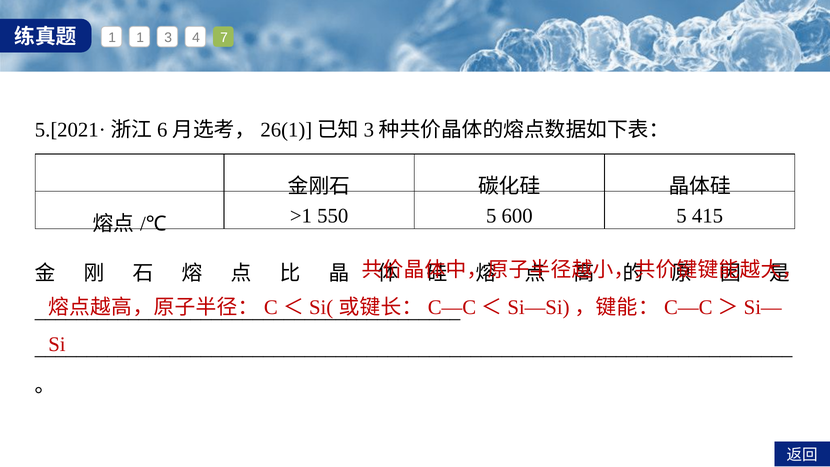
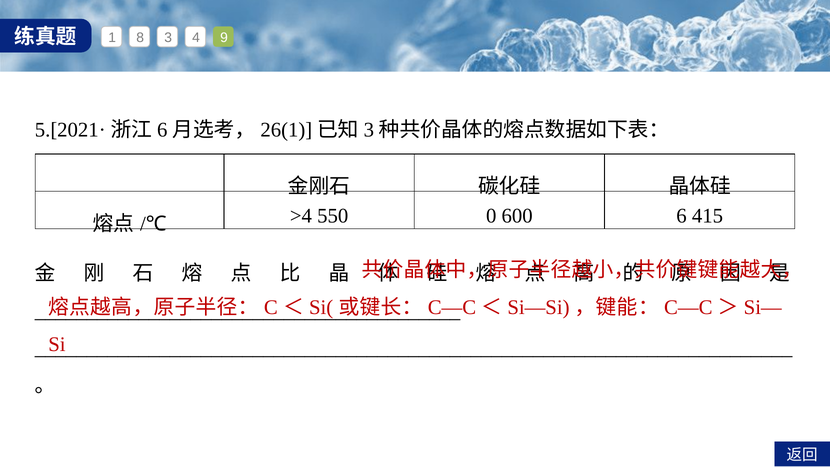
1 1: 1 -> 8 (140, 38)
7: 7 -> 9 (224, 38)
>1: >1 -> >4 (301, 216)
550 5: 5 -> 0 (491, 216)
600 5: 5 -> 6 (682, 216)
